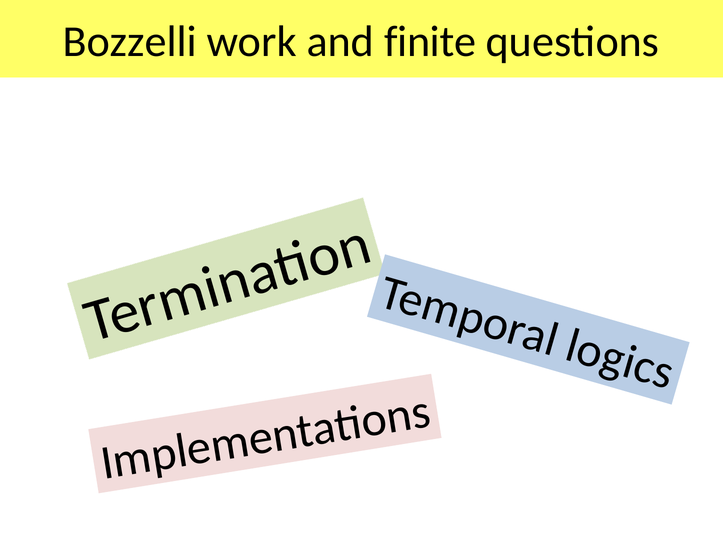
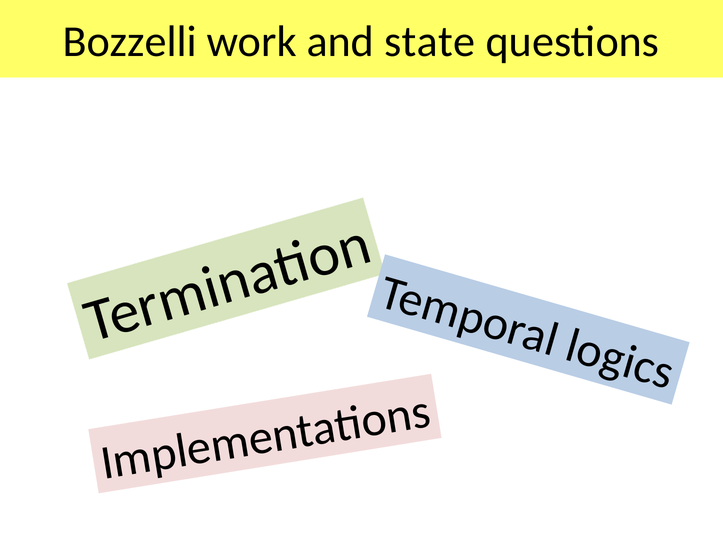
finite: finite -> state (430, 42)
